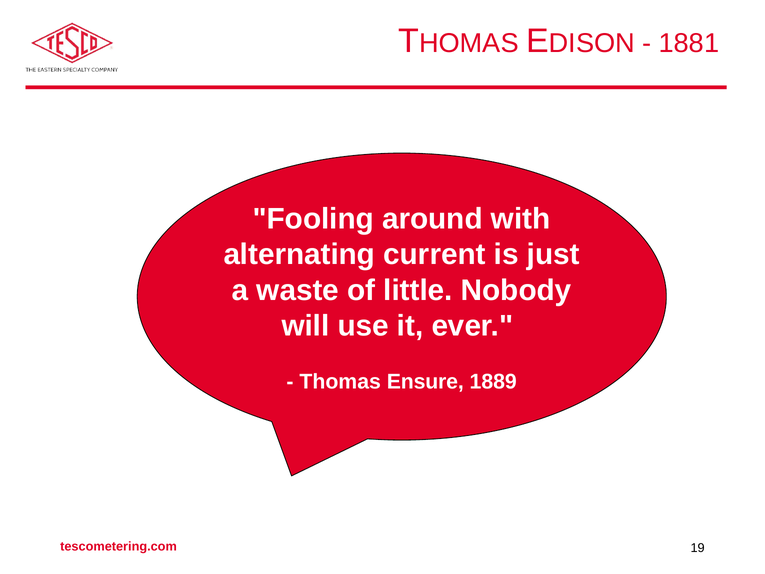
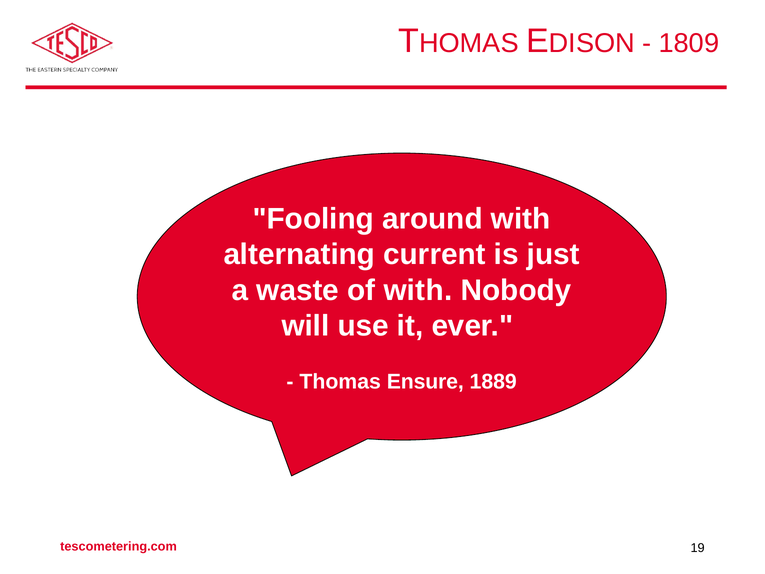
1881: 1881 -> 1809 (689, 43)
of little: little -> with (418, 290)
